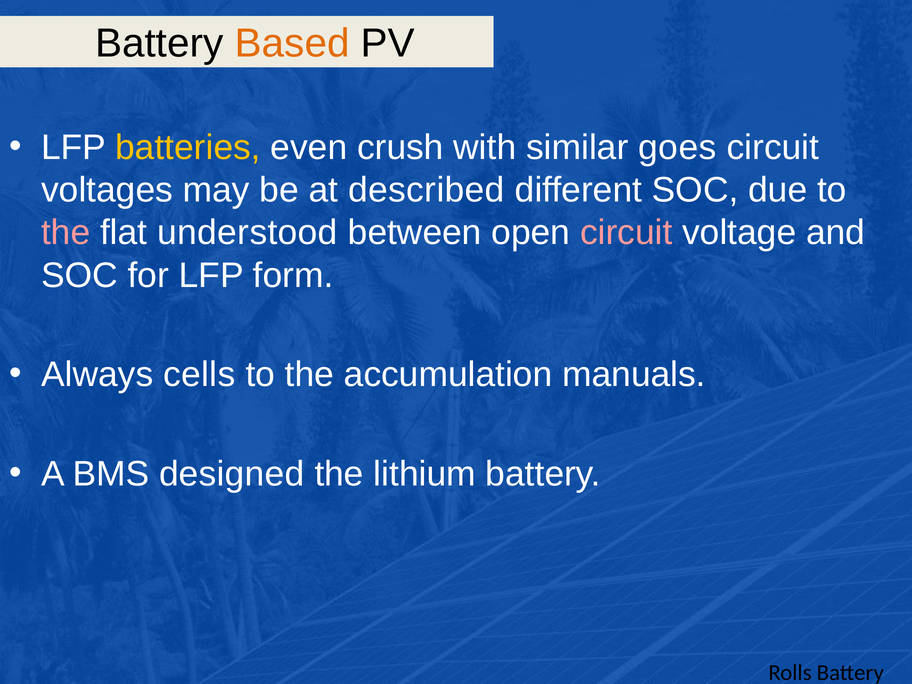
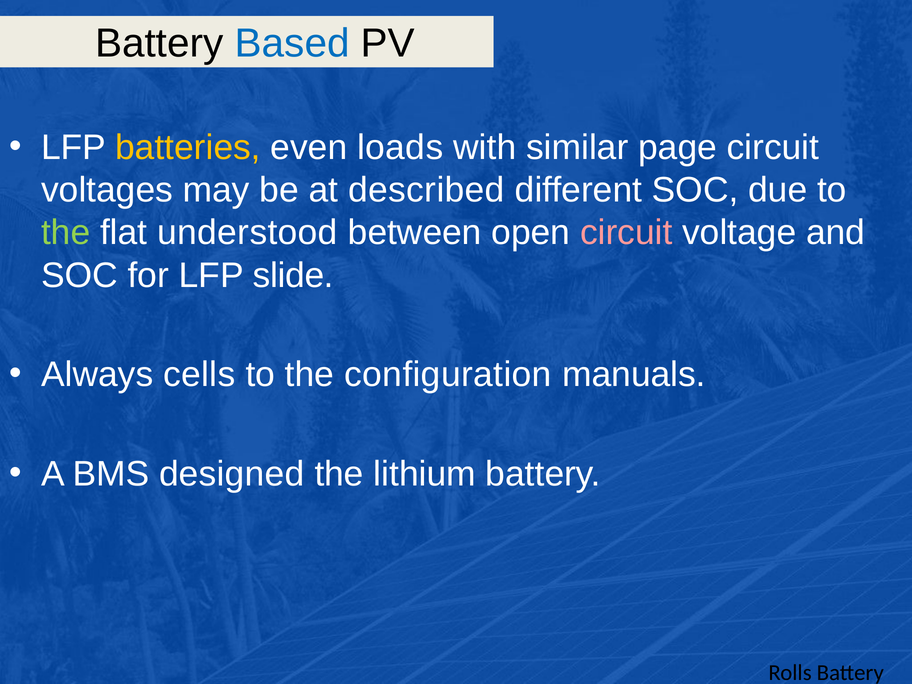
Based colour: orange -> blue (292, 44)
crush: crush -> loads (400, 148)
goes: goes -> page (678, 148)
the colour: pink -> light green (66, 233)
form: form -> slide (293, 275)
accumulation: accumulation -> configuration (448, 375)
